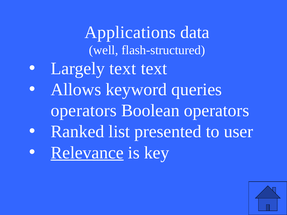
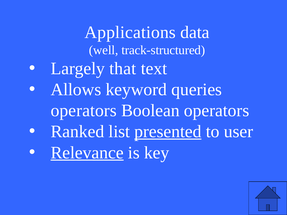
flash-structured: flash-structured -> track-structured (163, 50)
Largely text: text -> that (123, 69)
presented underline: none -> present (168, 132)
